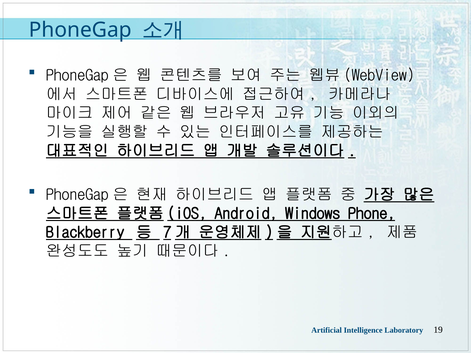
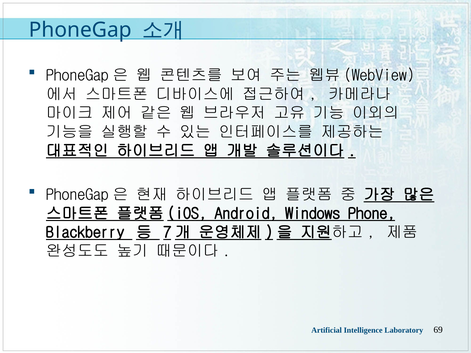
19: 19 -> 69 (438, 330)
